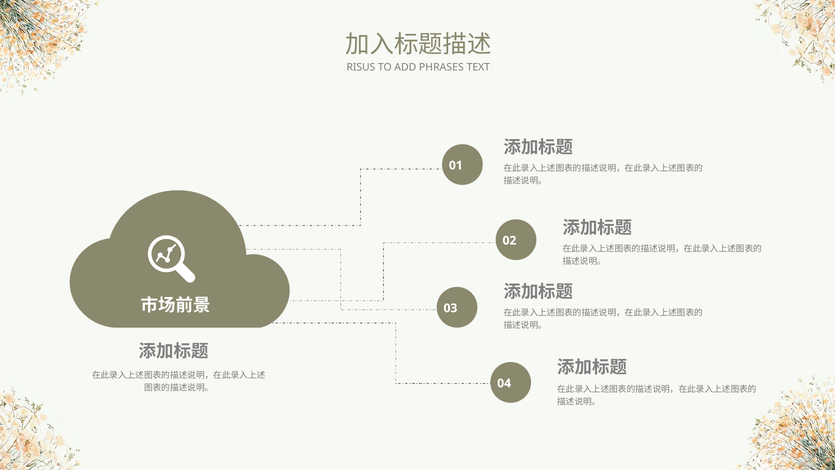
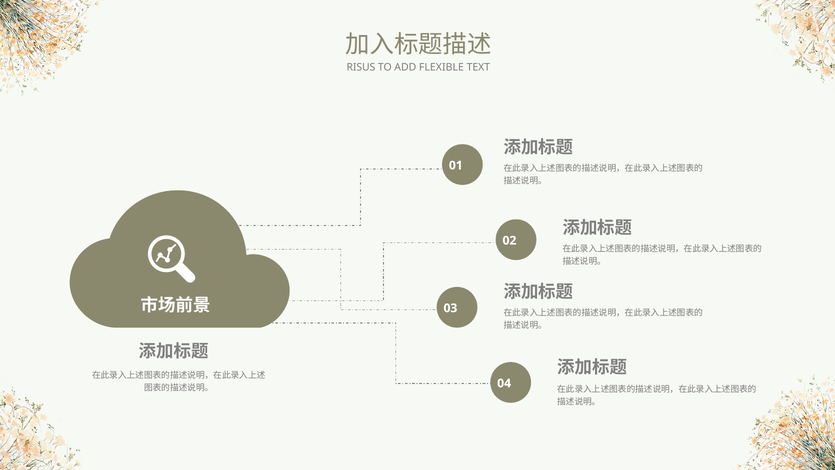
PHRASES: PHRASES -> FLEXIBLE (441, 67)
